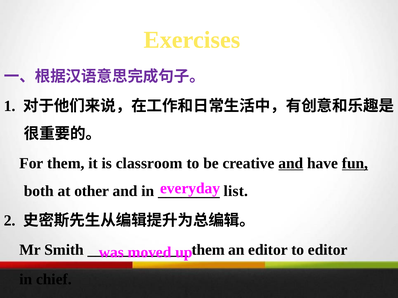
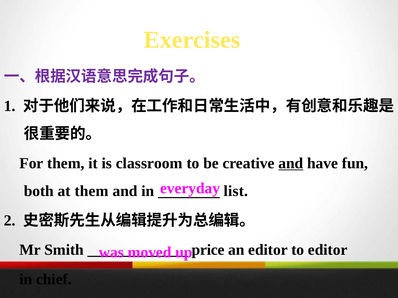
fun underline: present -> none (355, 163)
at other: other -> them (91, 191)
them: them -> price (208, 250)
